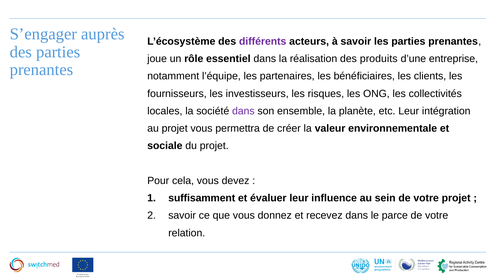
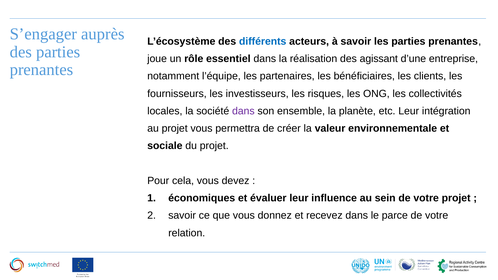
différents colour: purple -> blue (263, 41)
produits: produits -> agissant (379, 59)
suffisamment: suffisamment -> économiques (202, 198)
